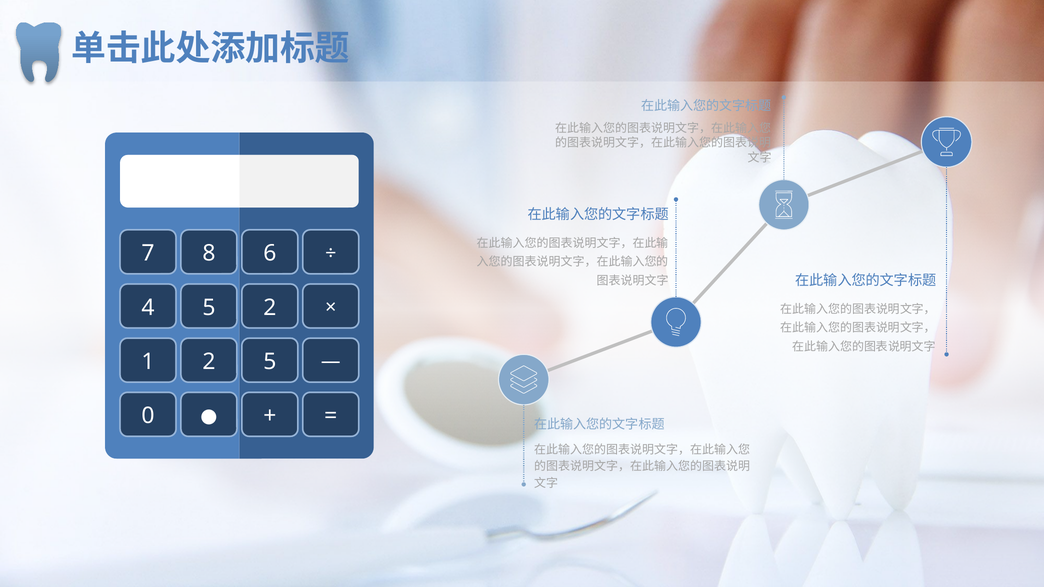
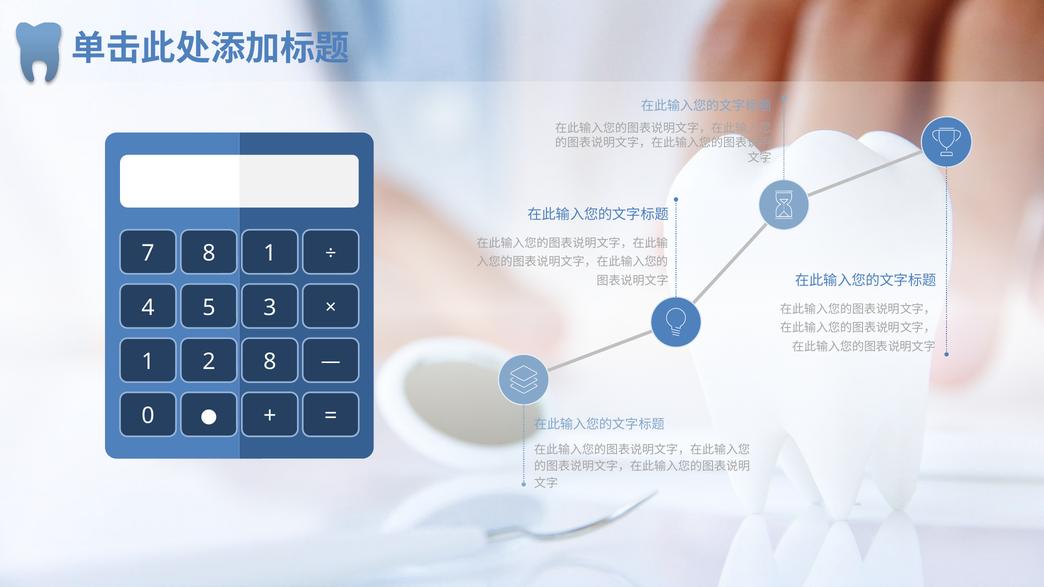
8 6: 6 -> 1 (270, 254)
5 2: 2 -> 3 (270, 308)
2 5: 5 -> 8 (270, 362)
